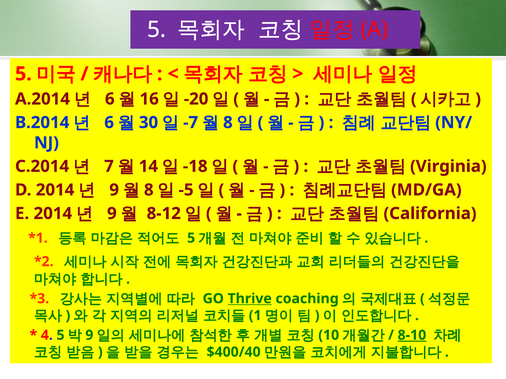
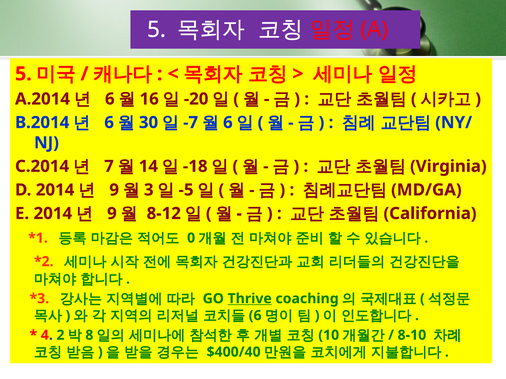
8: 8 -> 6 (228, 123)
8: 8 -> 3 (149, 190)
5: 5 -> 0 (191, 238)
1: 1 -> 6 (255, 316)
4 5: 5 -> 2 (60, 336)
9: 9 -> 8 (89, 336)
8-10 underline: present -> none (412, 336)
